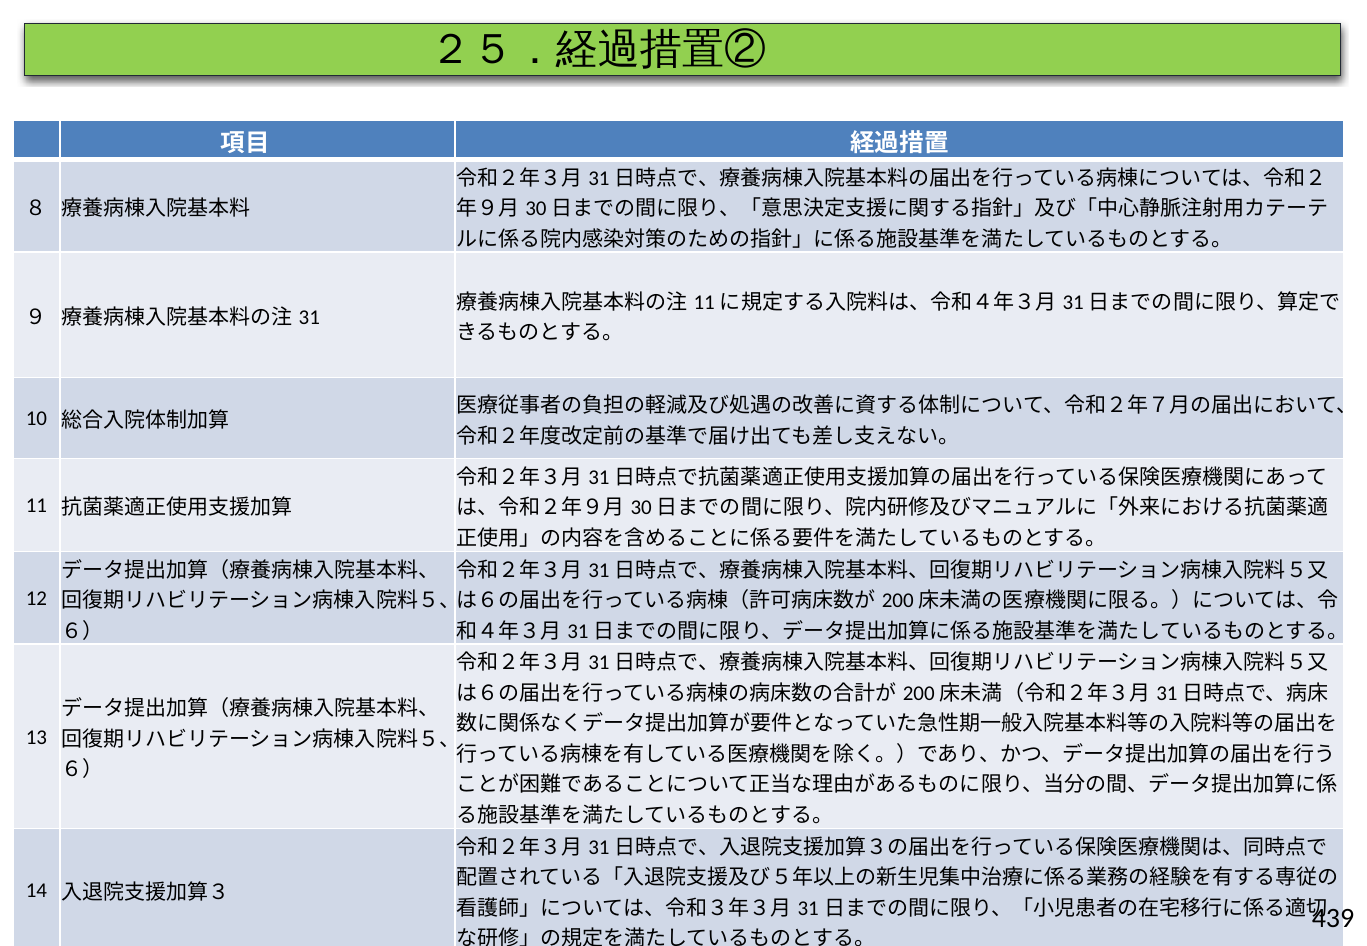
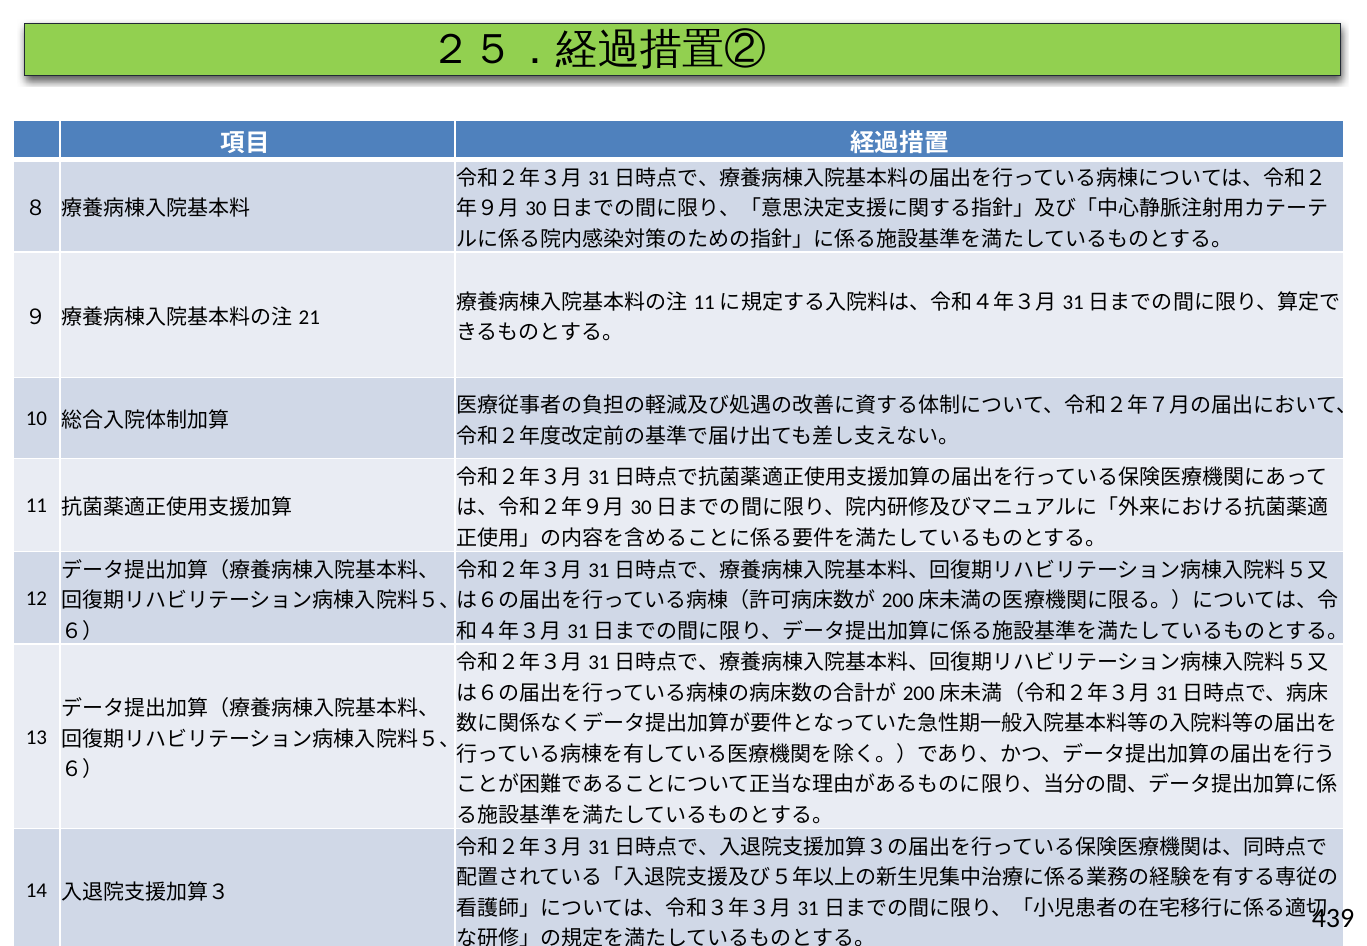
31: 31 -> 21 (309, 318)
